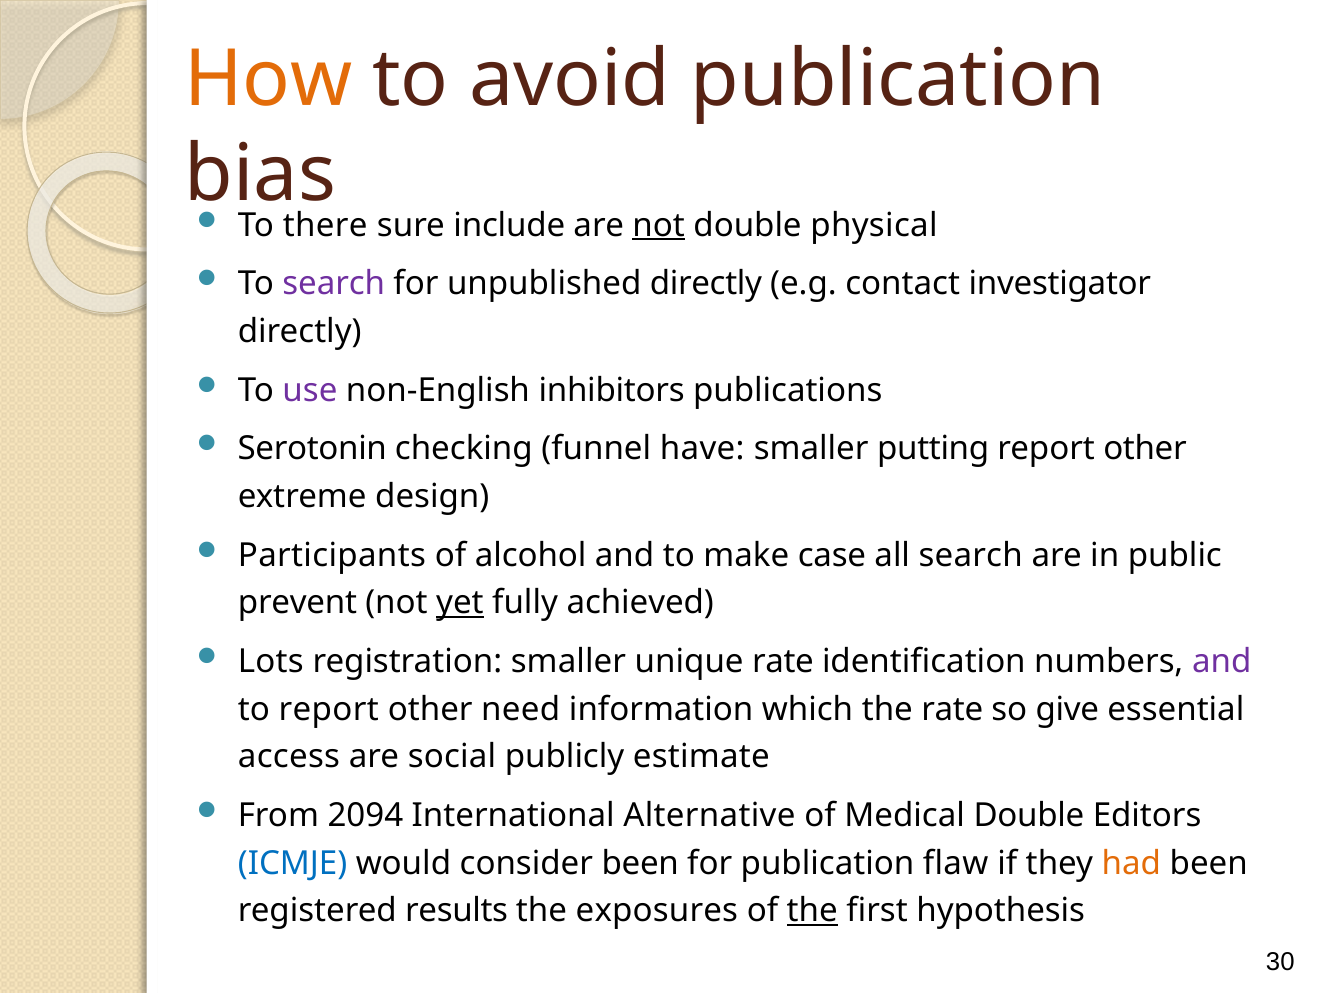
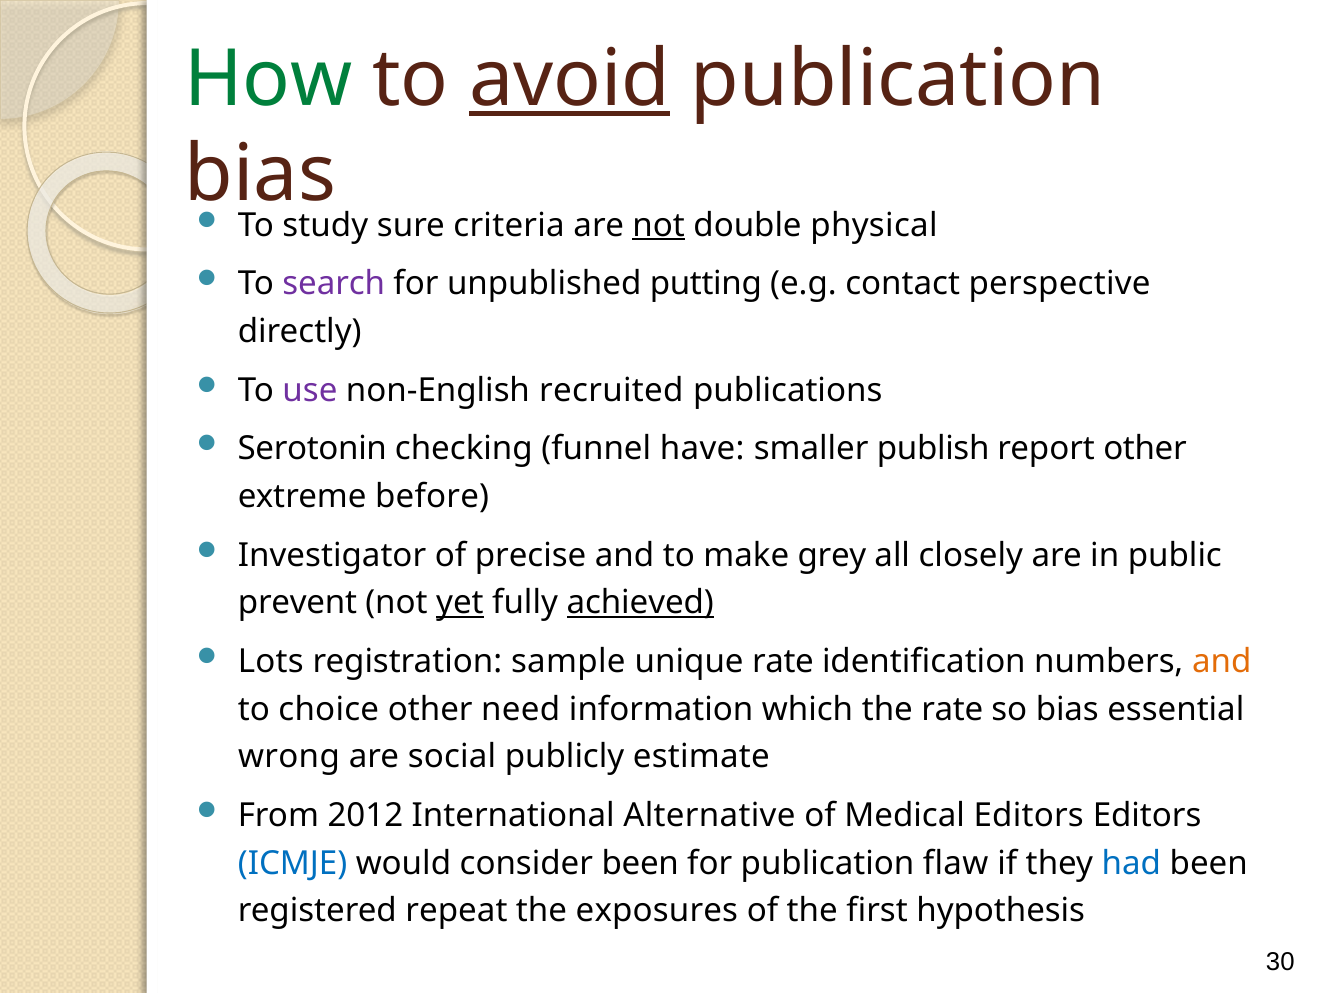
How colour: orange -> green (269, 79)
avoid underline: none -> present (570, 79)
there: there -> study (325, 225)
include: include -> criteria (509, 225)
unpublished directly: directly -> putting (706, 284)
investigator: investigator -> perspective (1060, 284)
inhibitors: inhibitors -> recruited (611, 390)
putting: putting -> publish (933, 449)
design: design -> before (432, 496)
Participants: Participants -> Investigator (332, 555)
alcohol: alcohol -> precise (531, 555)
case: case -> grey (832, 555)
all search: search -> closely (971, 555)
achieved underline: none -> present (640, 603)
registration smaller: smaller -> sample (568, 662)
and colour: purple -> orange (1222, 662)
to report: report -> choice (329, 709)
so give: give -> bias (1067, 709)
access: access -> wrong (289, 757)
2094: 2094 -> 2012 (365, 815)
Medical Double: Double -> Editors (1029, 815)
had colour: orange -> blue (1131, 863)
results: results -> repeat (456, 911)
the underline: present -> none (812, 911)
